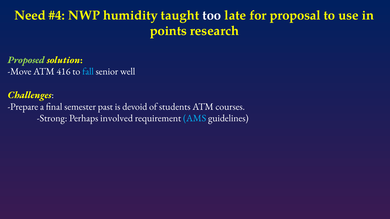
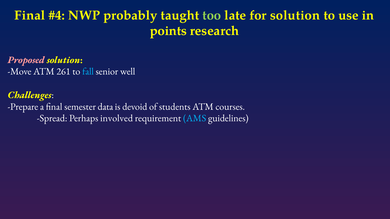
Need: Need -> Final (30, 15)
humidity: humidity -> probably (130, 15)
too colour: white -> light green (212, 15)
for proposal: proposal -> solution (295, 15)
Proposed colour: light green -> pink (26, 60)
416: 416 -> 261 (63, 72)
past: past -> data (105, 107)
Strong: Strong -> Spread (52, 118)
